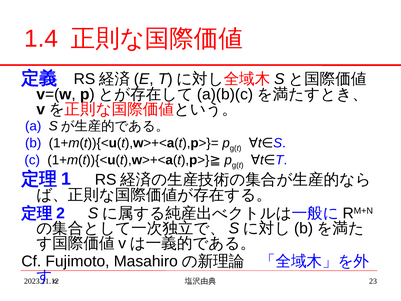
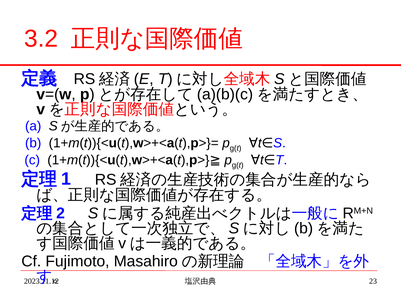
1.4: 1.4 -> 3.2 (41, 39)
